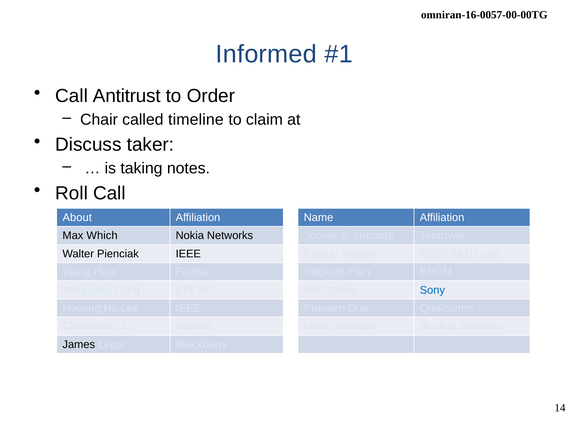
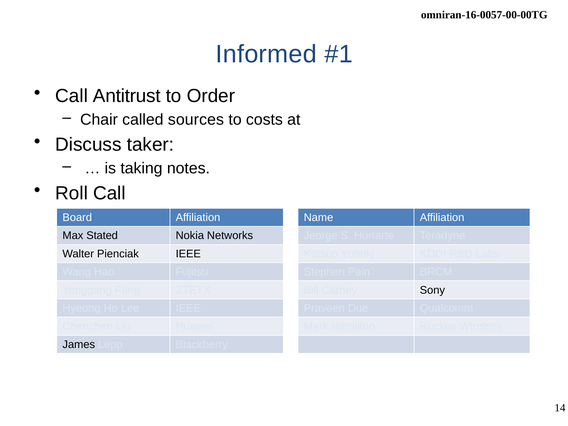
timeline: timeline -> sources (196, 120)
claim: claim -> costs (264, 120)
About: About -> Board (77, 217)
Which: Which -> Stated (102, 236)
Sony colour: blue -> black (432, 290)
